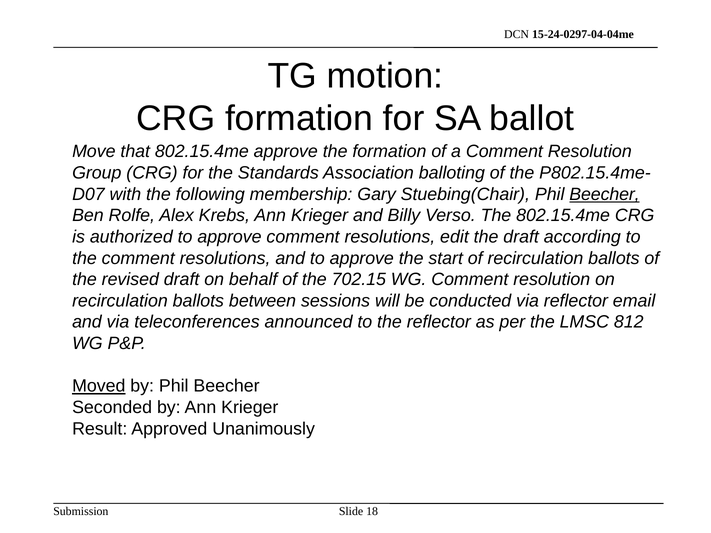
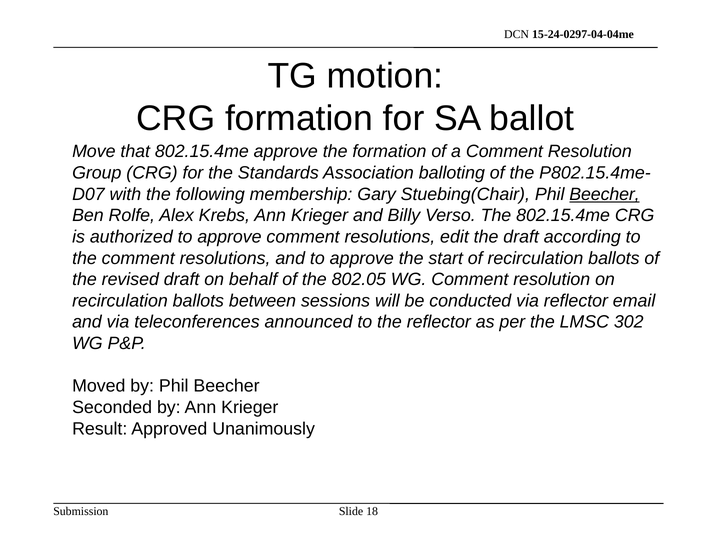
702.15: 702.15 -> 802.05 (359, 280)
812: 812 -> 302 (629, 322)
Moved underline: present -> none (99, 386)
